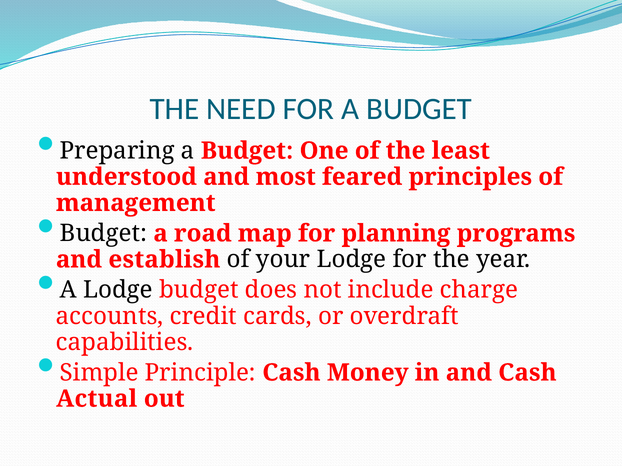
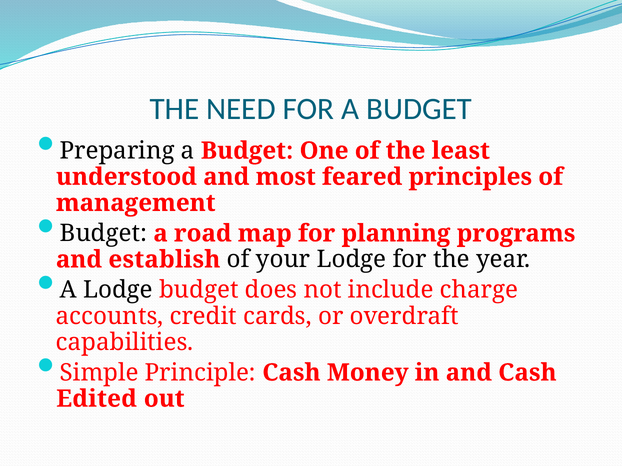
Actual: Actual -> Edited (97, 399)
